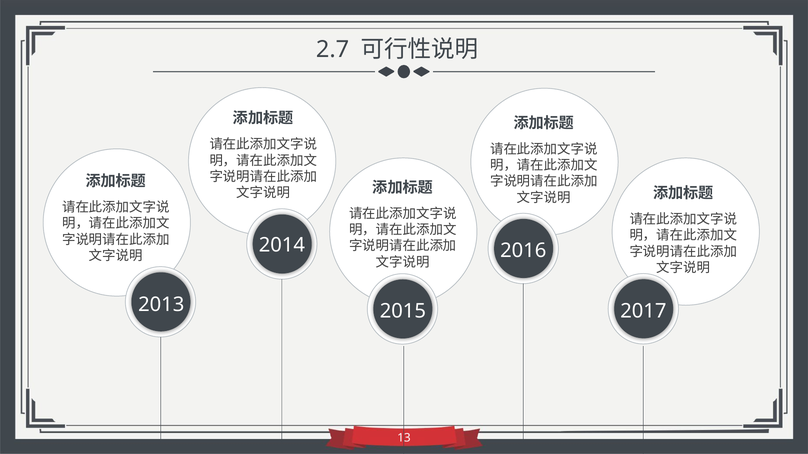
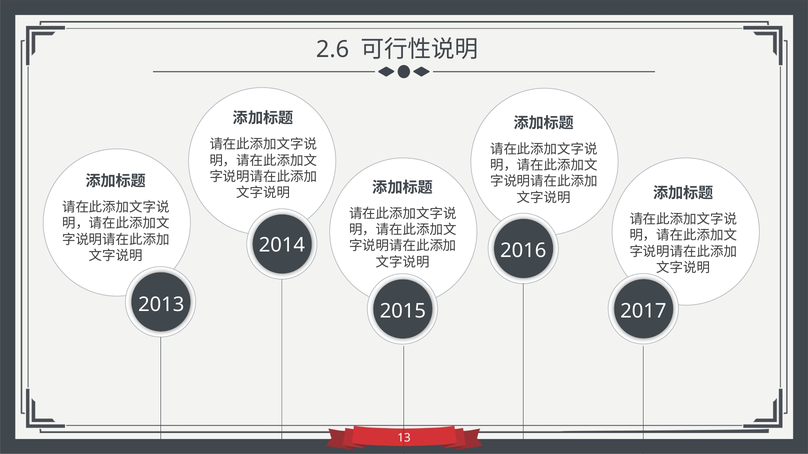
2.7: 2.7 -> 2.6 (333, 49)
